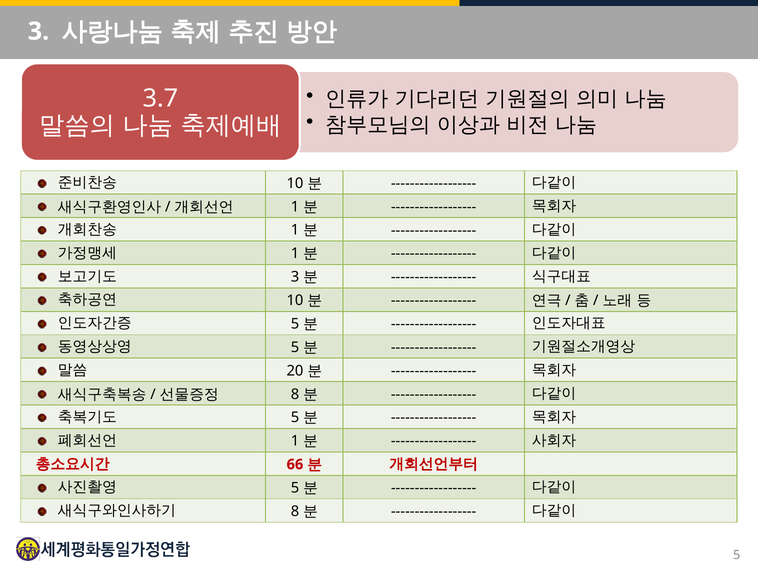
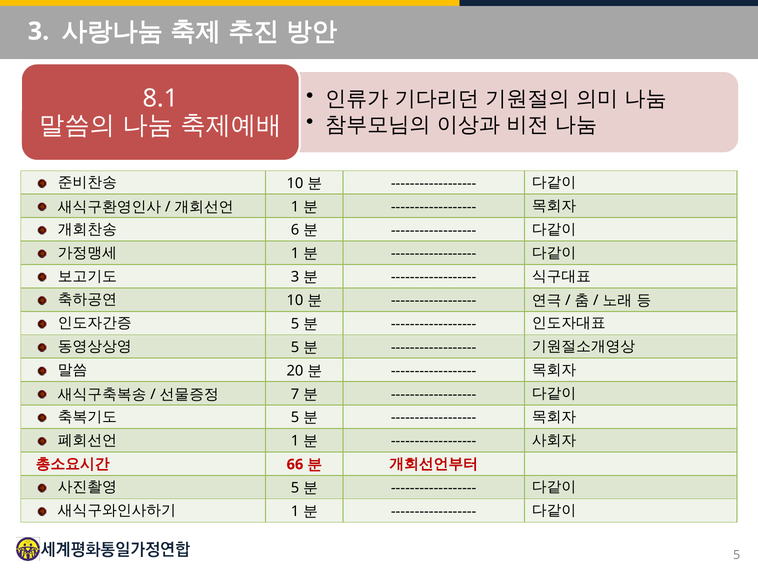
3.7: 3.7 -> 8.1 (160, 98)
1: 1 -> 6 (295, 230)
8: 8 -> 7 (295, 394)
8: 8 -> 1 (295, 512)
